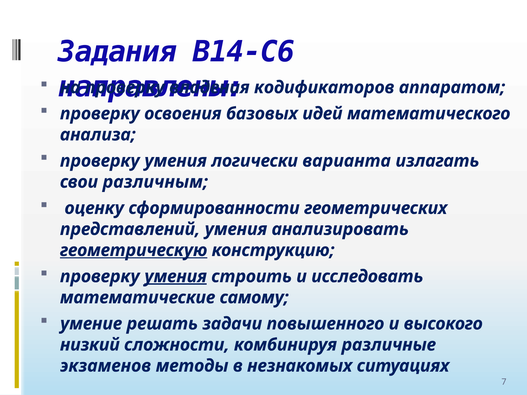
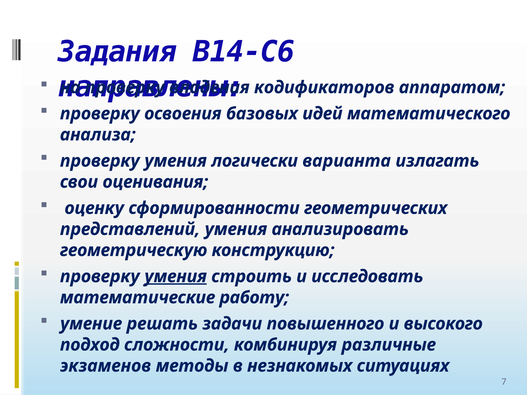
различным: различным -> оценивания (155, 182)
геометрическую underline: present -> none (134, 250)
самому: самому -> работу (254, 298)
низкий: низкий -> подход (90, 345)
